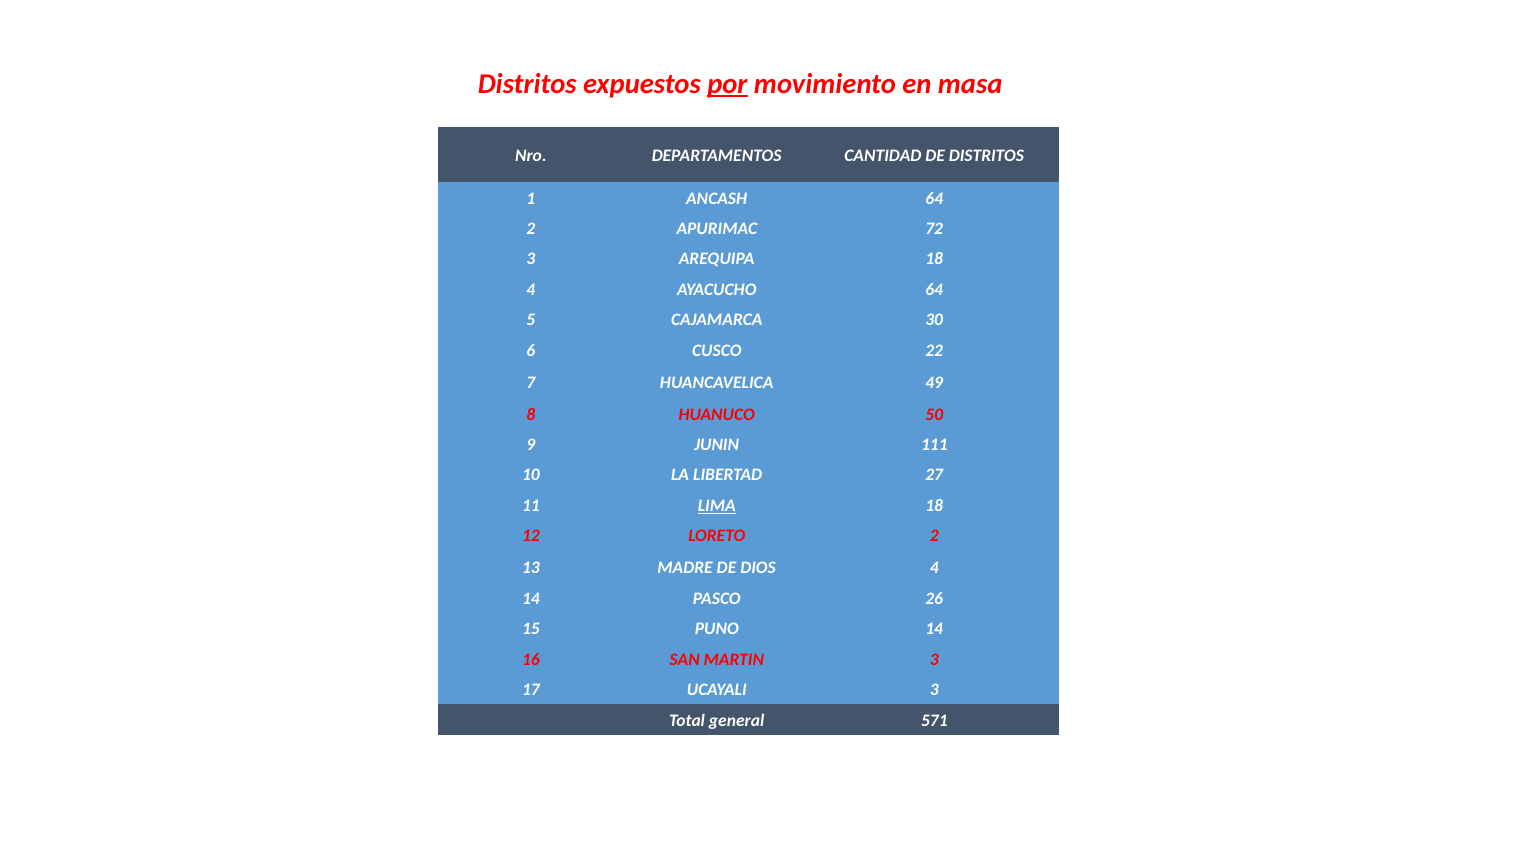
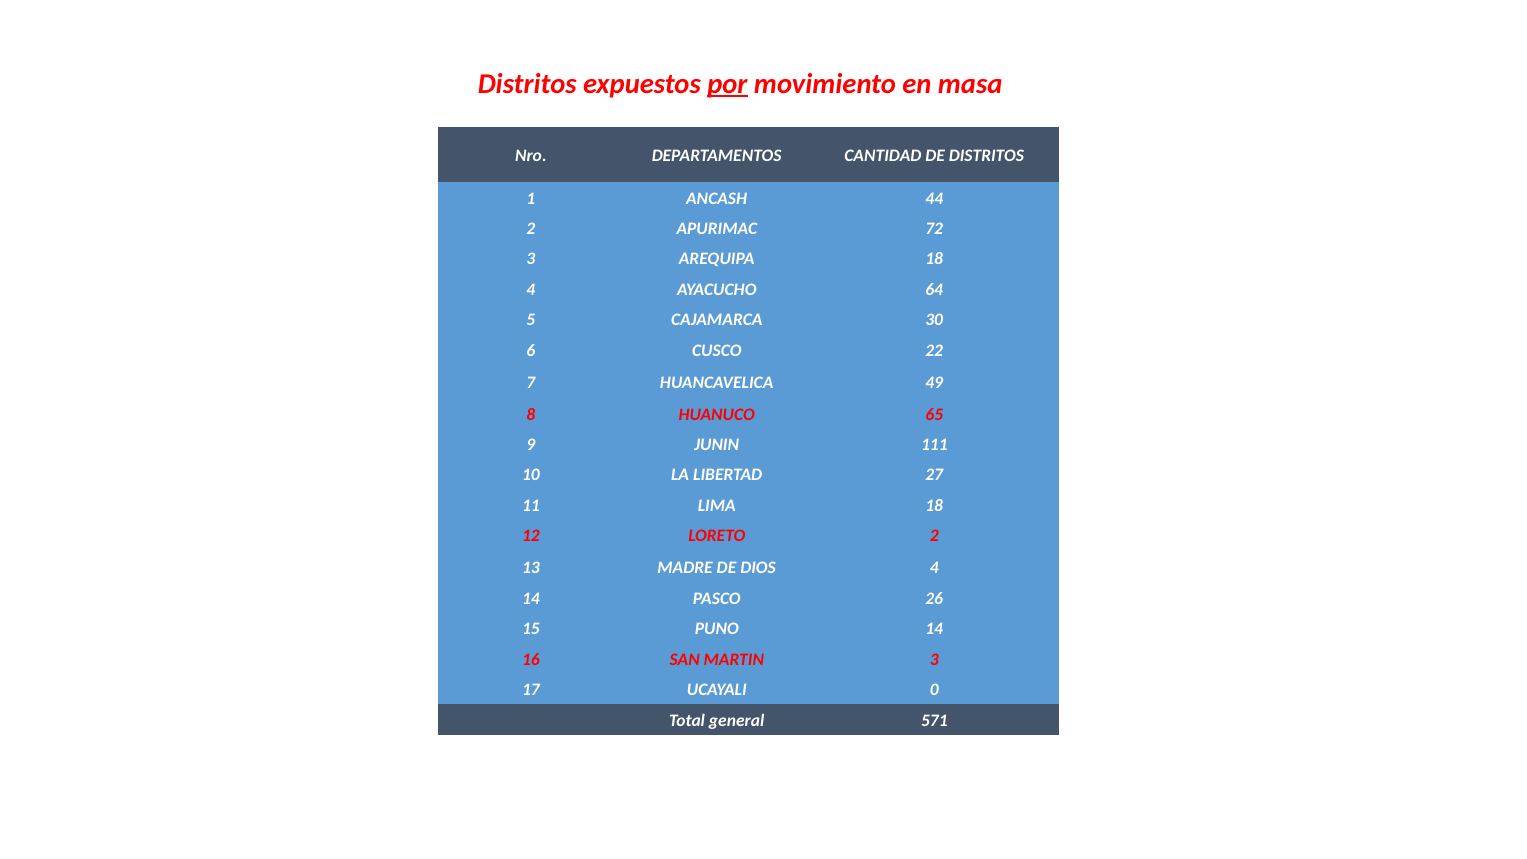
ANCASH 64: 64 -> 44 (934, 198)
50: 50 -> 65 (934, 414)
LIMA underline: present -> none (717, 506)
UCAYALI 3: 3 -> 0 (934, 690)
